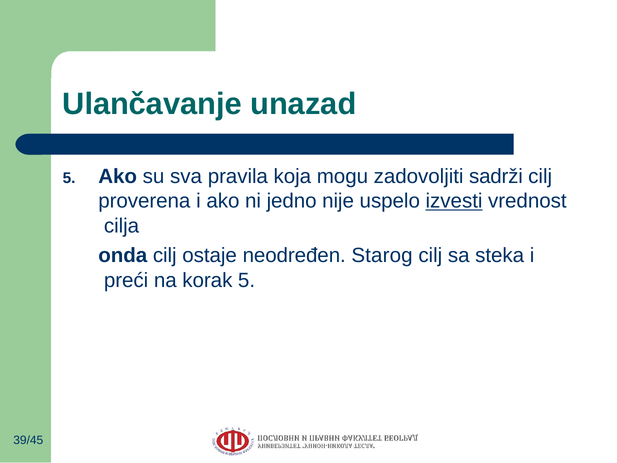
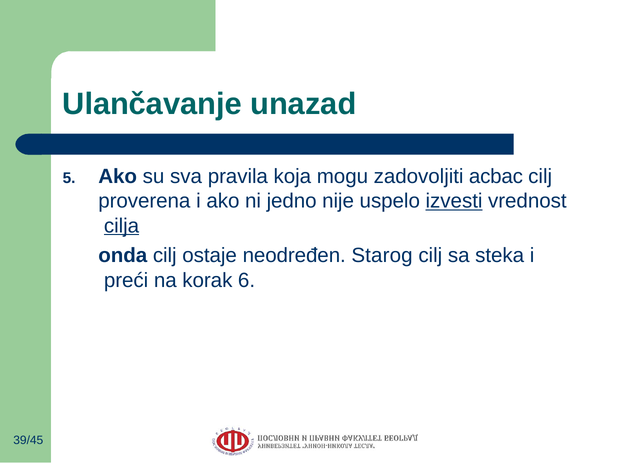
sadrži: sadrži -> acbac (496, 176)
cilja underline: none -> present (122, 226)
korak 5: 5 -> 6 (247, 280)
